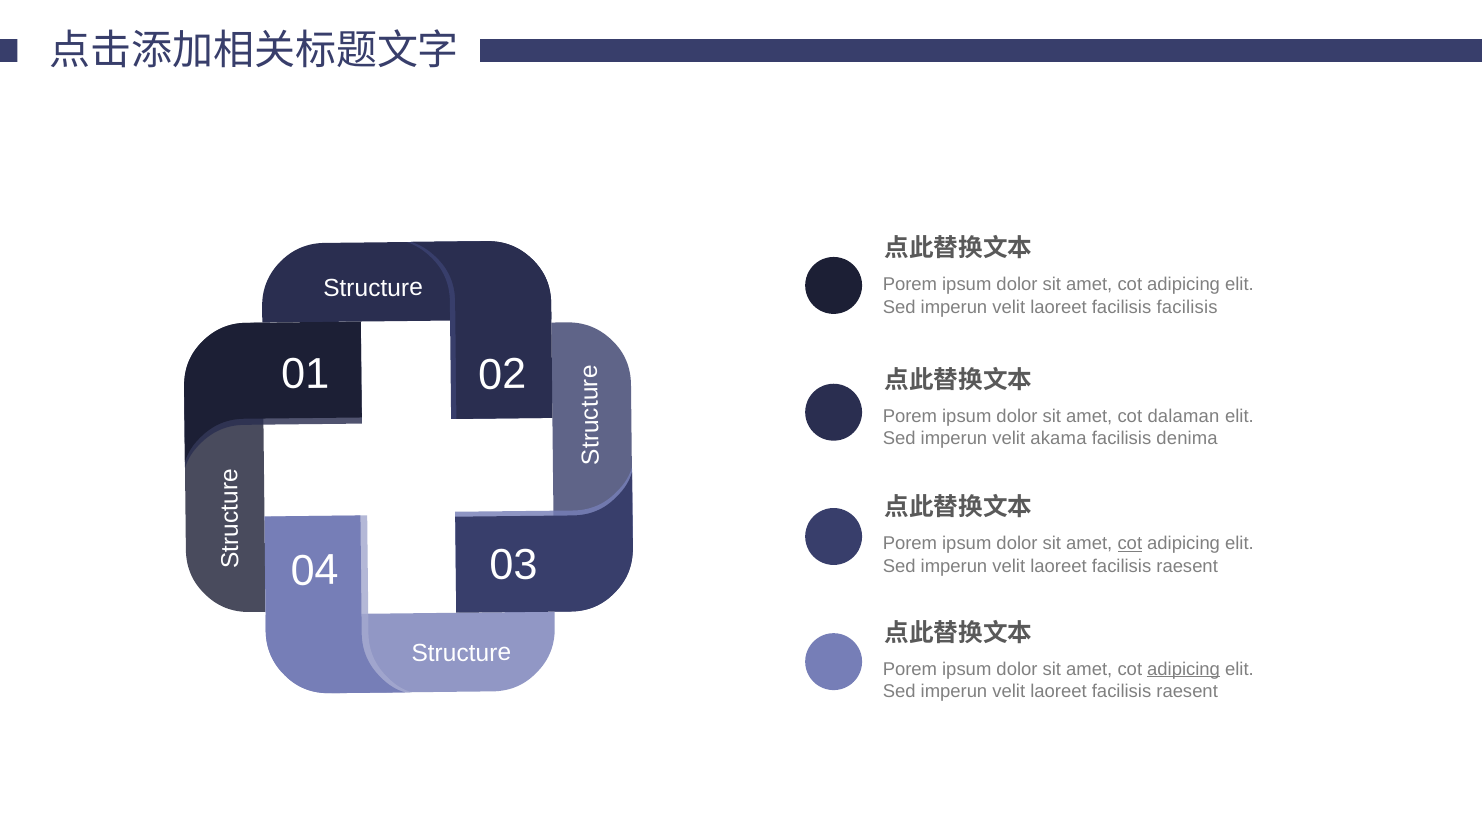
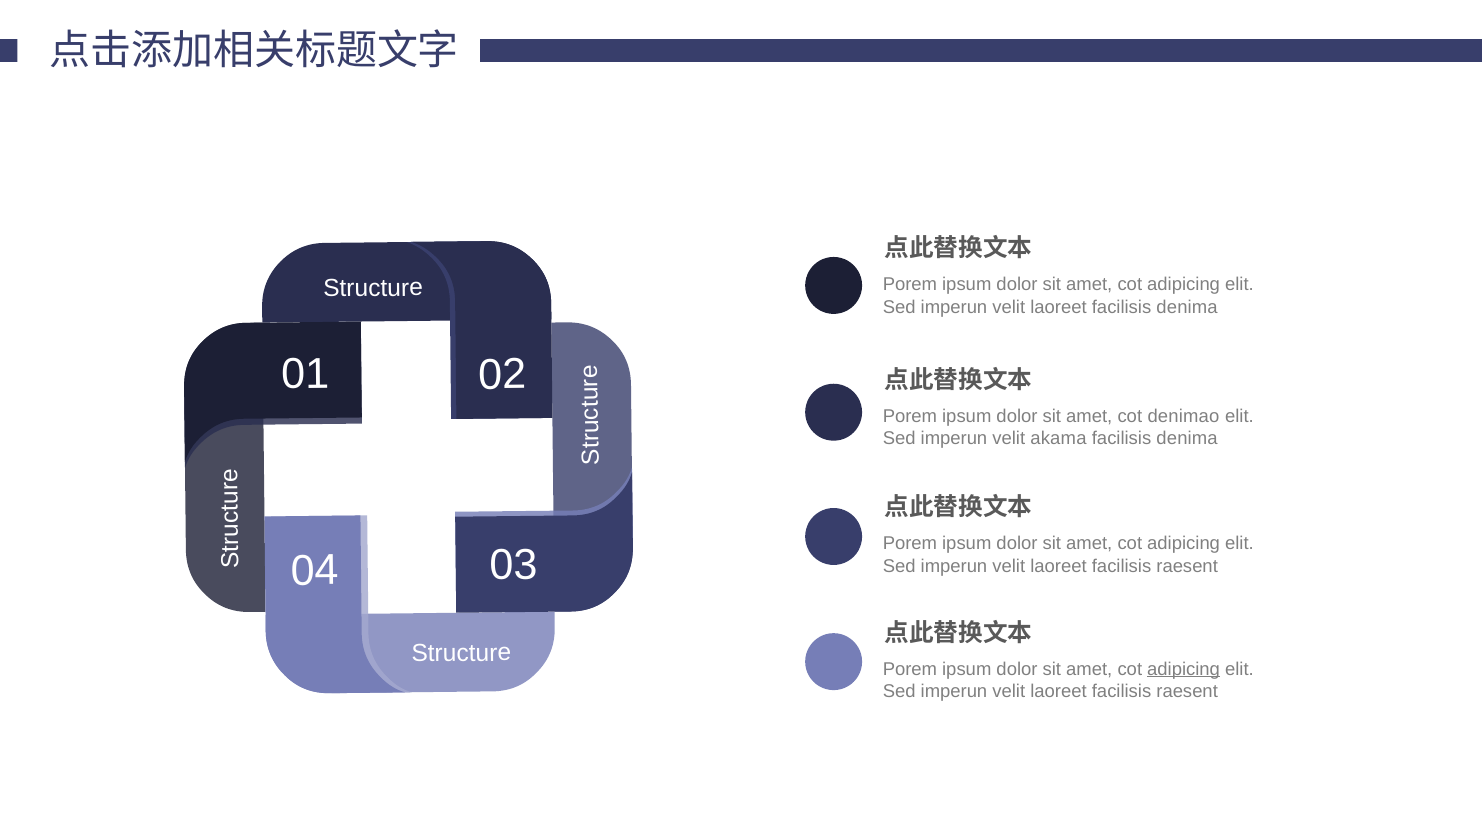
laoreet facilisis facilisis: facilisis -> denima (1187, 307)
dalaman: dalaman -> denimao (1183, 416)
cot underline: present -> none (1130, 543)
